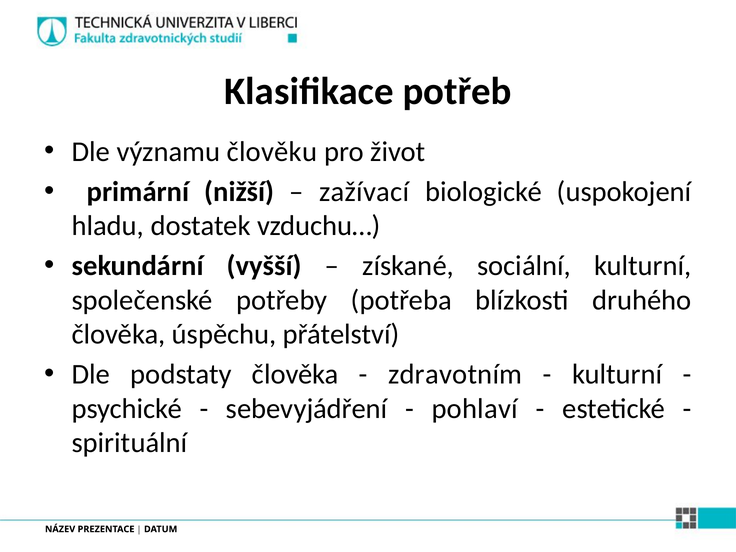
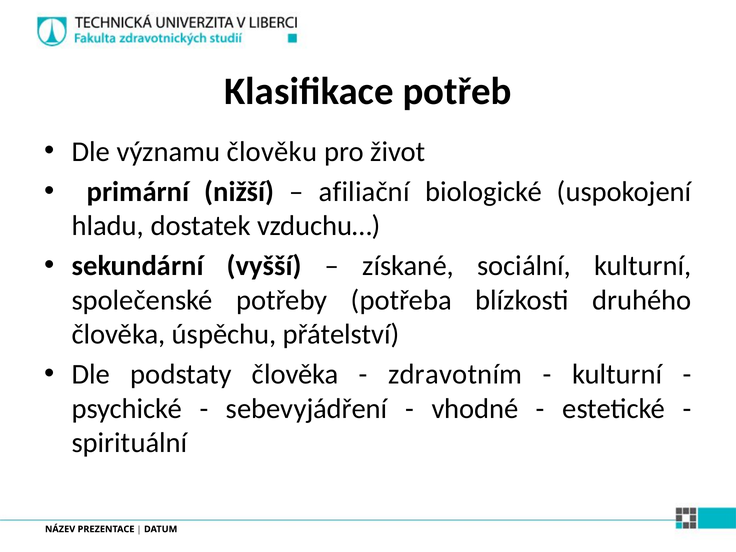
zažívací: zažívací -> afiliační (364, 192)
pohlaví: pohlaví -> vhodné (475, 409)
